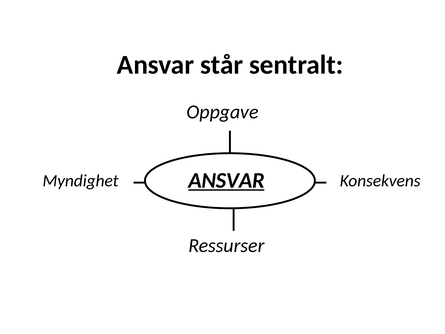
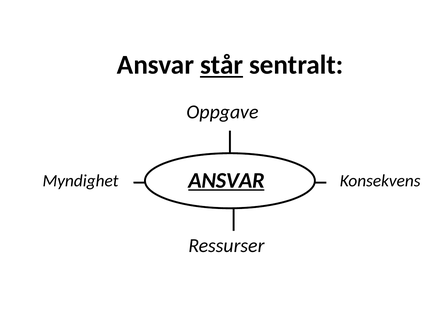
står underline: none -> present (222, 65)
